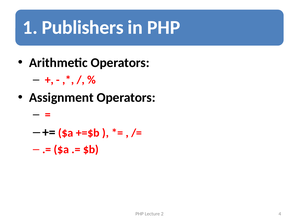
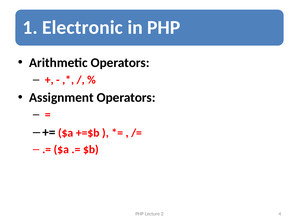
Publishers: Publishers -> Electronic (82, 28)
